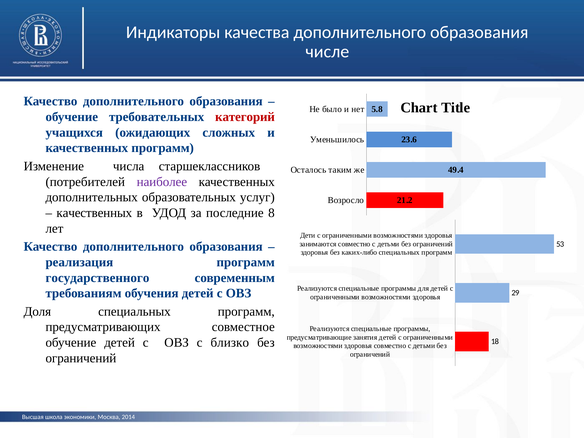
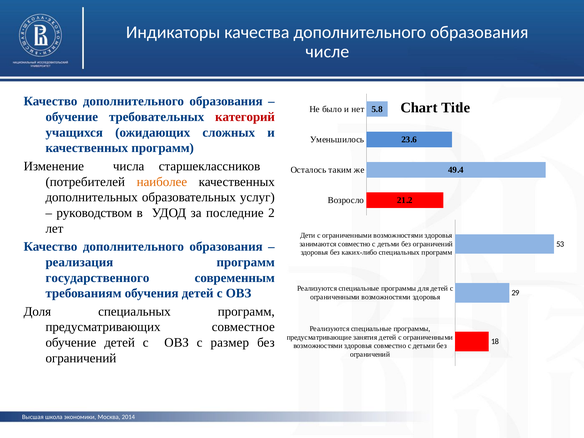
наиболее colour: purple -> orange (162, 182)
качественных: качественных -> руководством (94, 213)
8: 8 -> 2 (271, 213)
близко: близко -> размер (230, 343)
